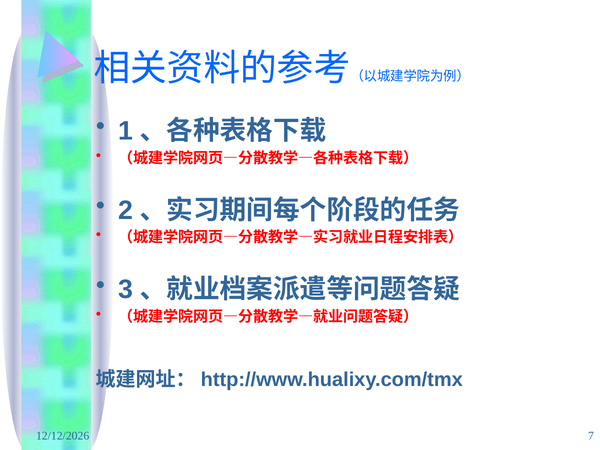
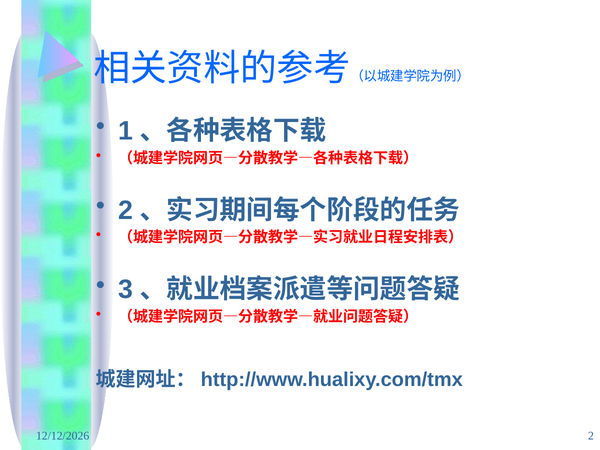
7: 7 -> 2 (591, 436)
